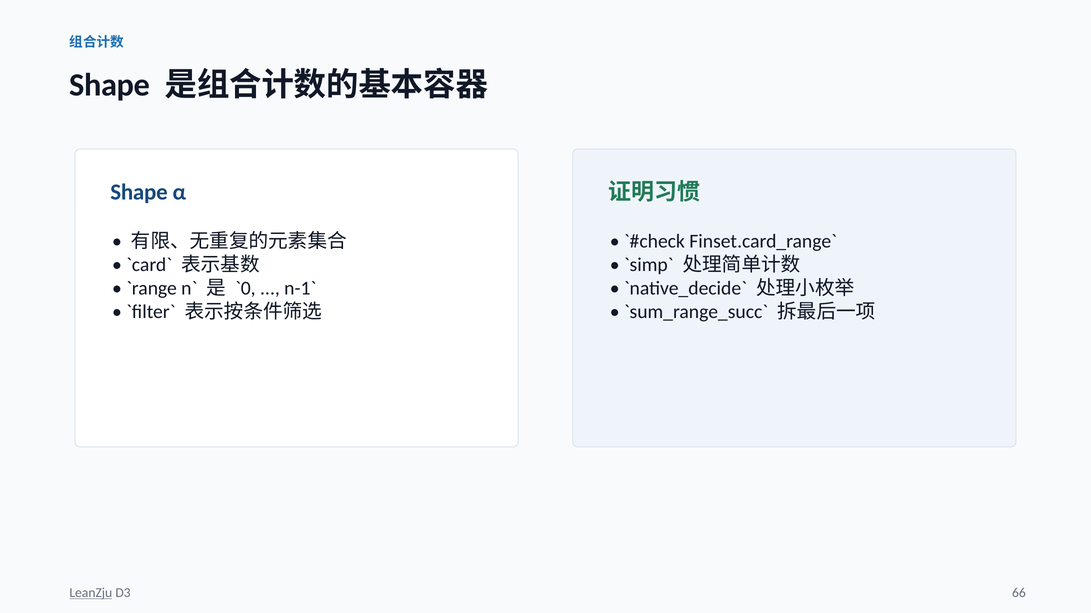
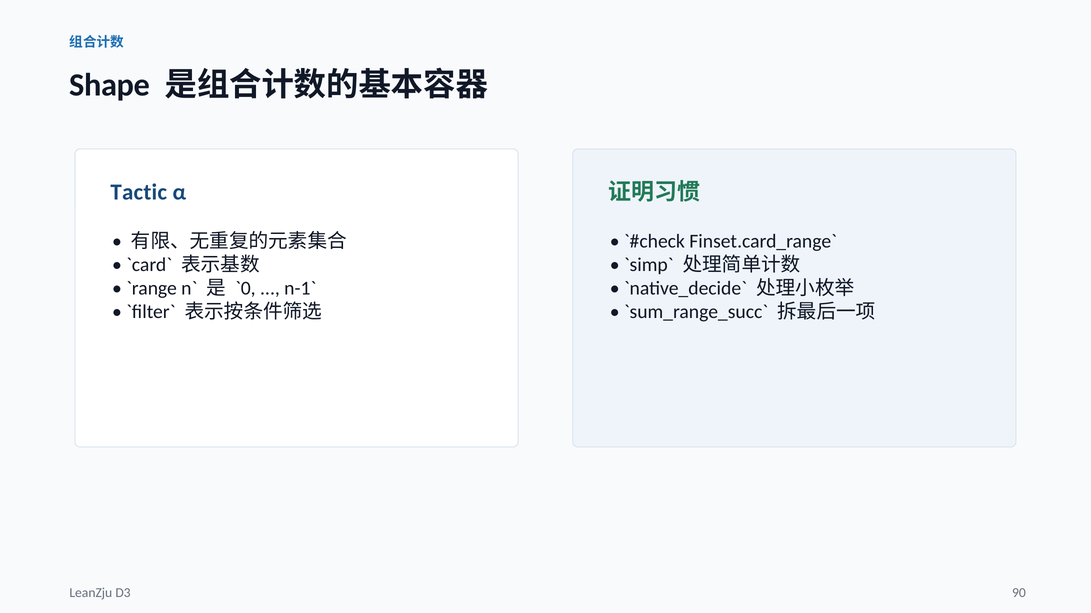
Shape: Shape -> Tactic (139, 192)
LeanZju underline: present -> none (91, 594)
66: 66 -> 90 (1019, 594)
